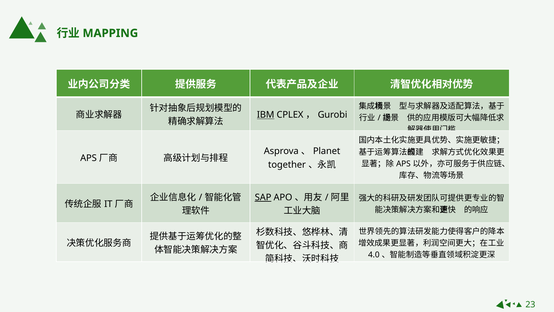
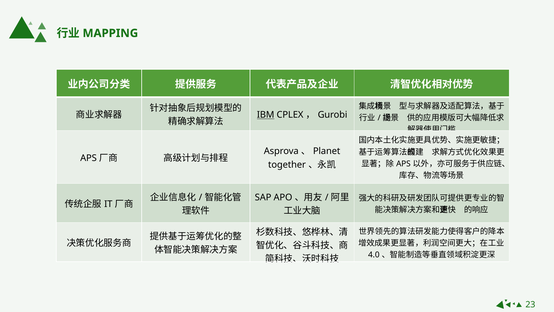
SAP underline: present -> none (263, 197)
